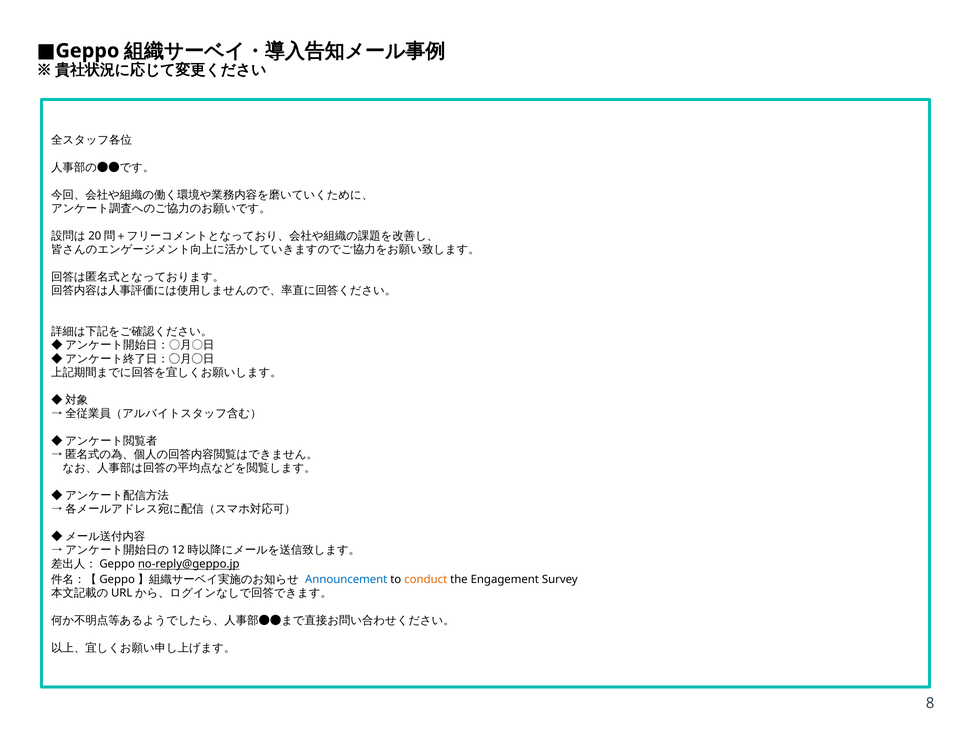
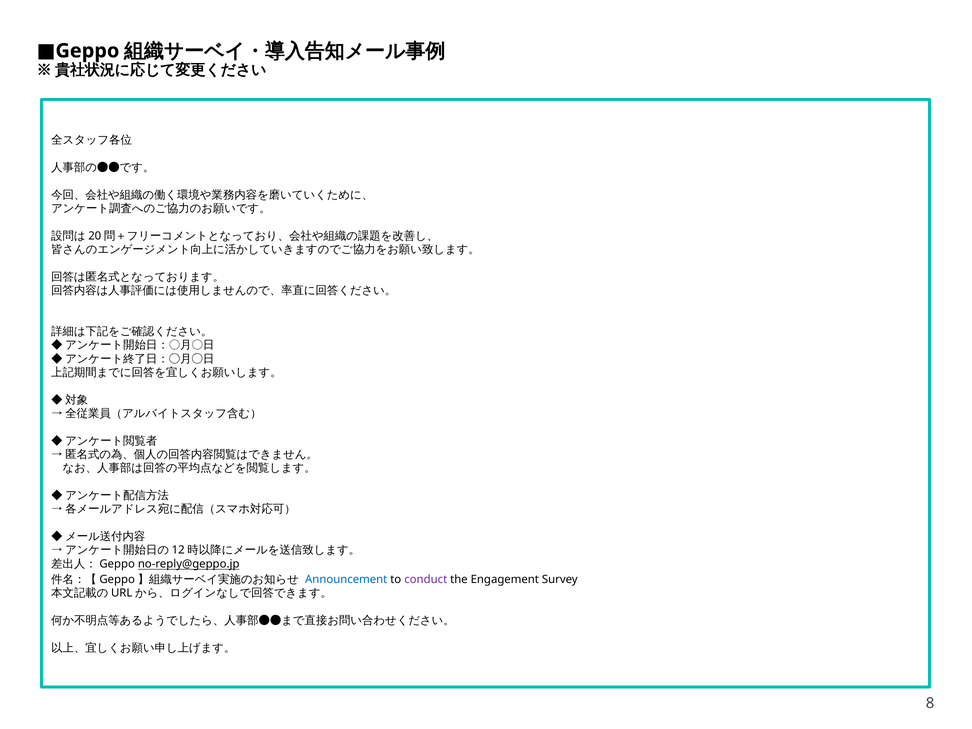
conduct colour: orange -> purple (426, 579)
